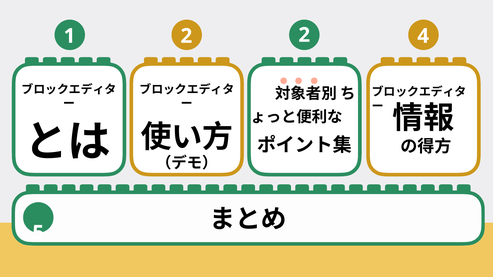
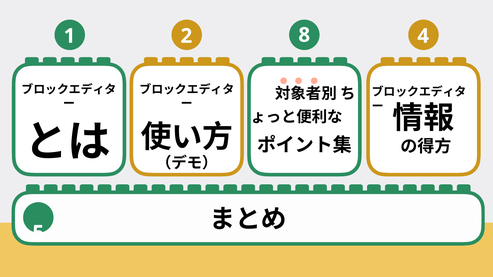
1 2: 2 -> 8 (304, 35)
